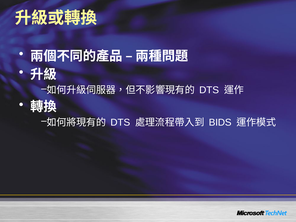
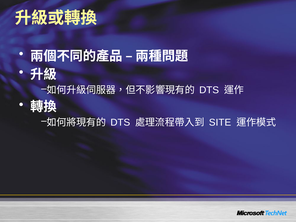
BIDS: BIDS -> SITE (220, 122)
